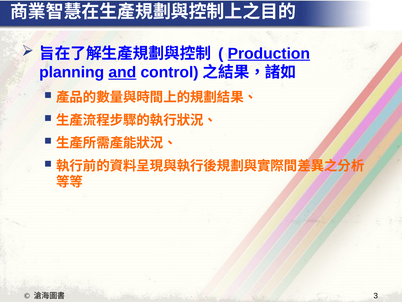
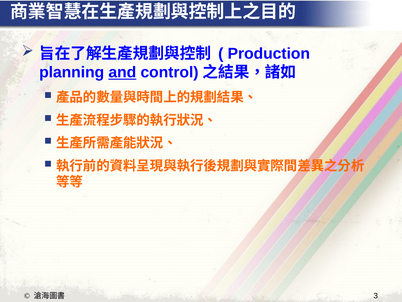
Production underline: present -> none (269, 53)
